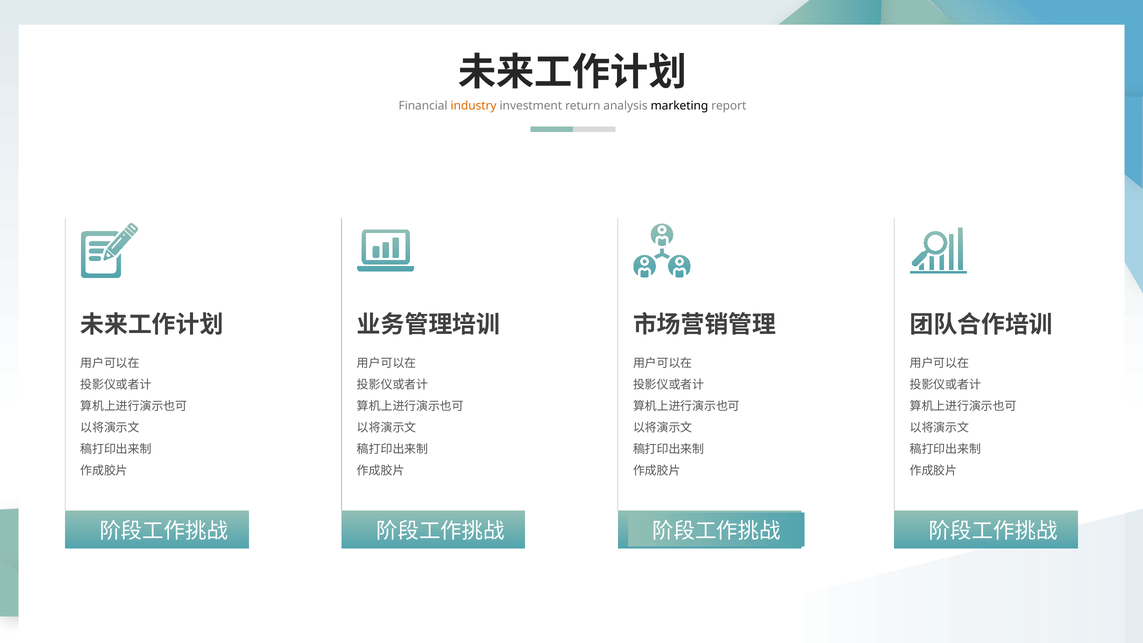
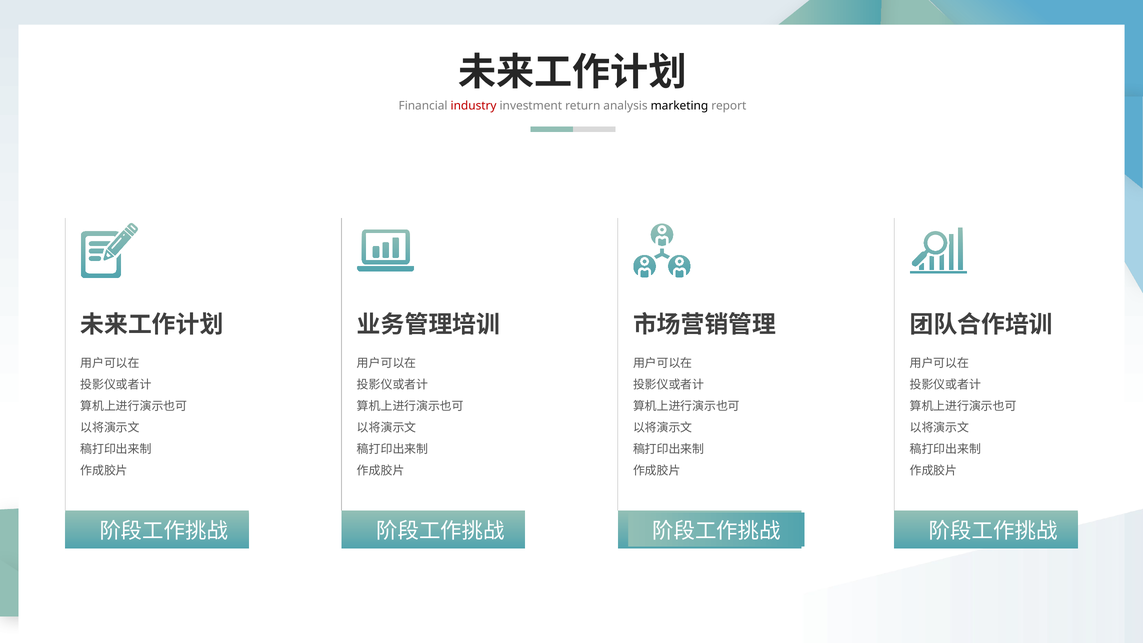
industry colour: orange -> red (474, 106)
